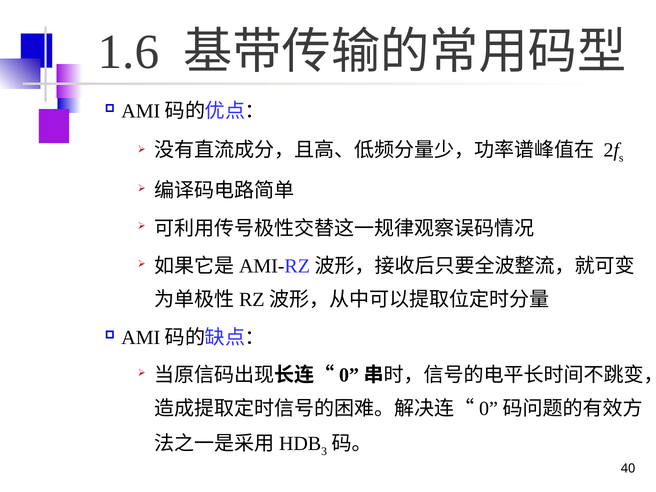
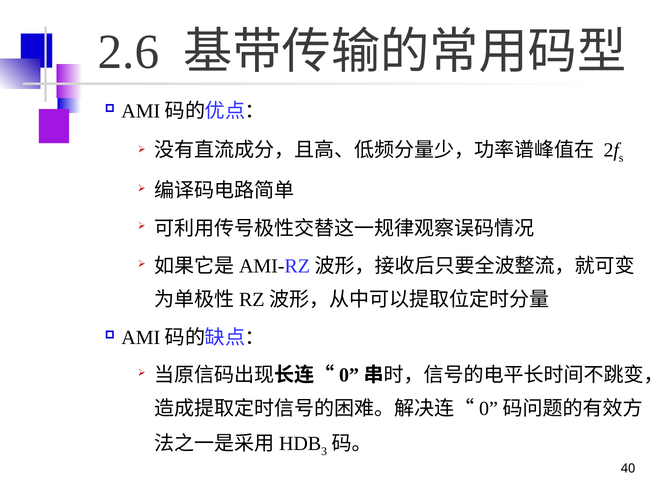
1.6: 1.6 -> 2.6 (129, 52)
